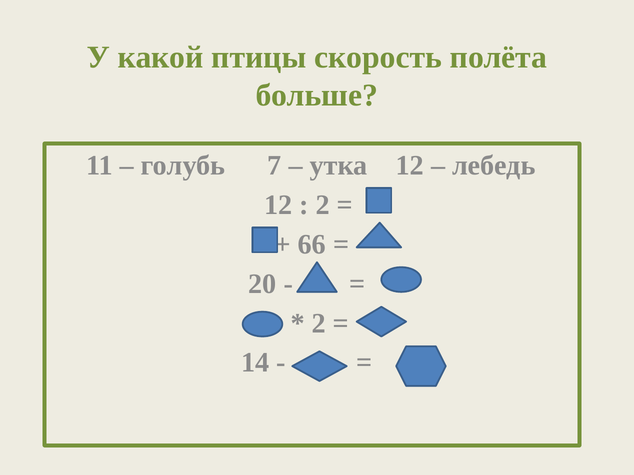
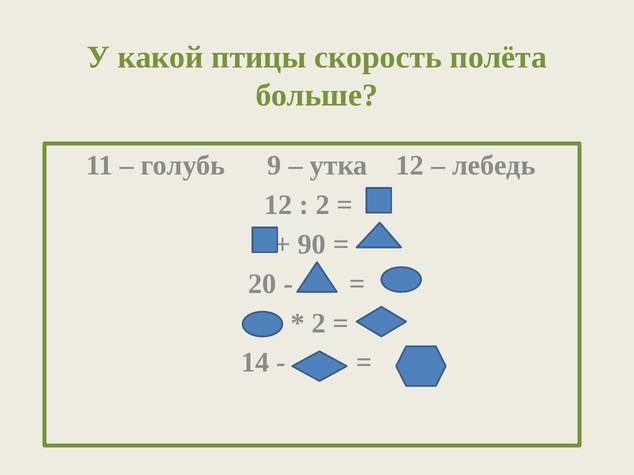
7: 7 -> 9 (275, 166)
66: 66 -> 90 (312, 245)
